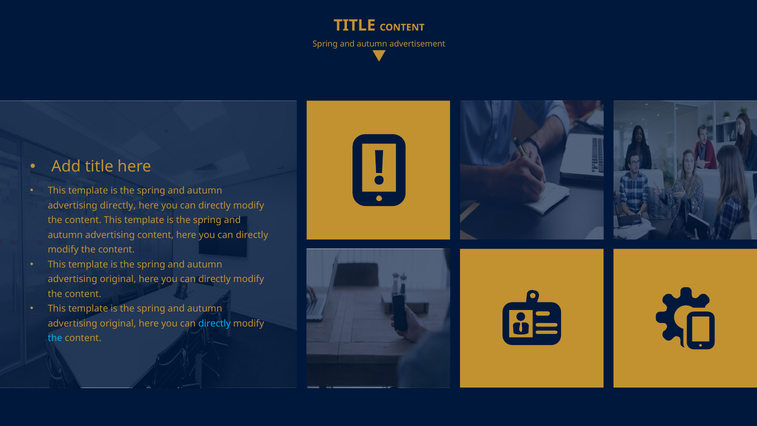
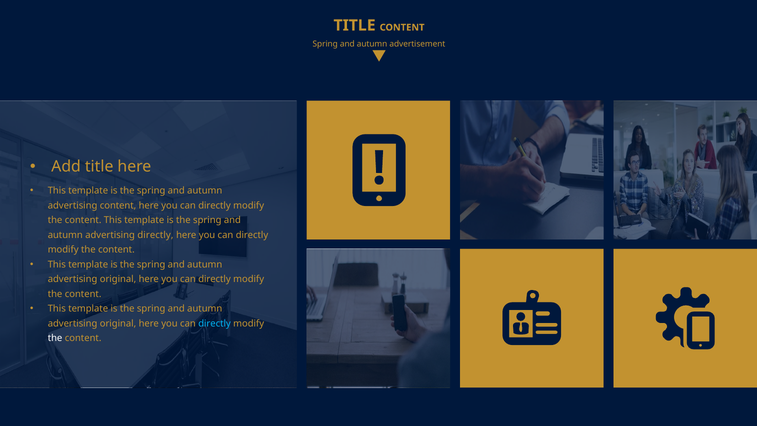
advertising directly: directly -> content (118, 205)
advertising content: content -> directly (155, 235)
the colour: light blue -> white (55, 338)
